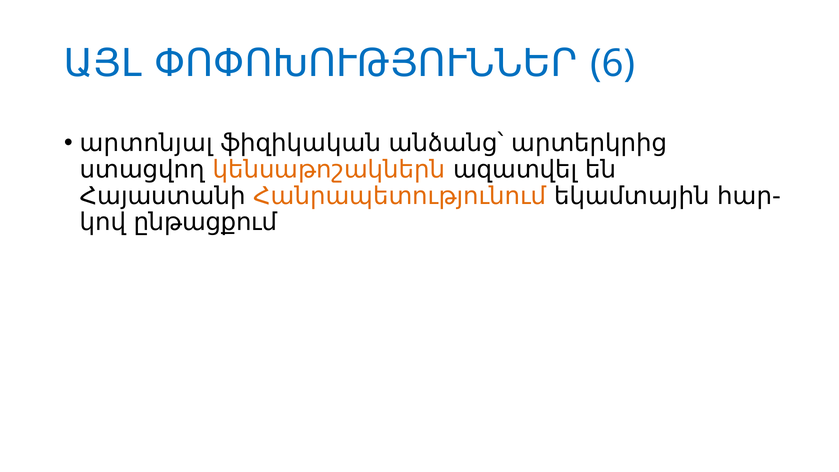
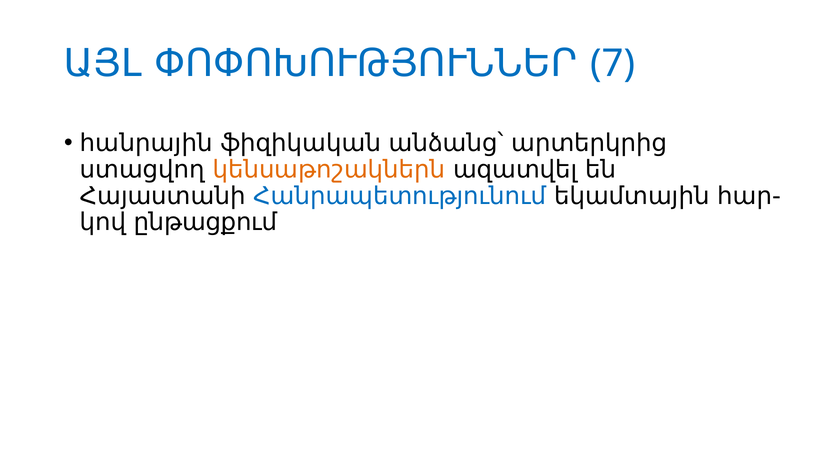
6: 6 -> 7 (613, 63)
արտոնյալ: արտոնյալ -> հանրային (146, 143)
Հանրապետությունում colour: orange -> blue (400, 196)
